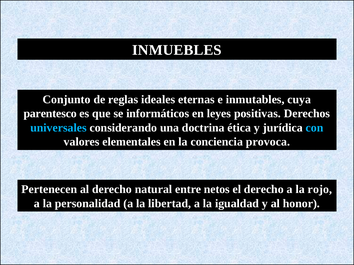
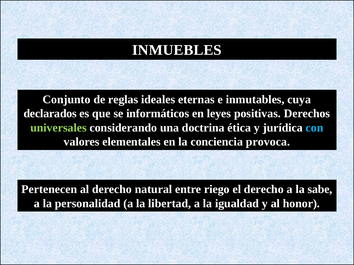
parentesco: parentesco -> declarados (50, 114)
universales colour: light blue -> light green (58, 128)
netos: netos -> riego (217, 190)
rojo: rojo -> sabe (320, 190)
